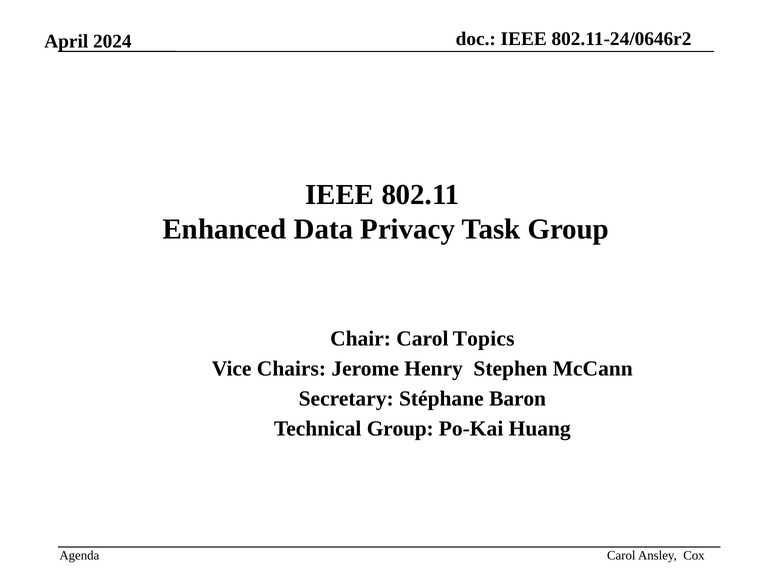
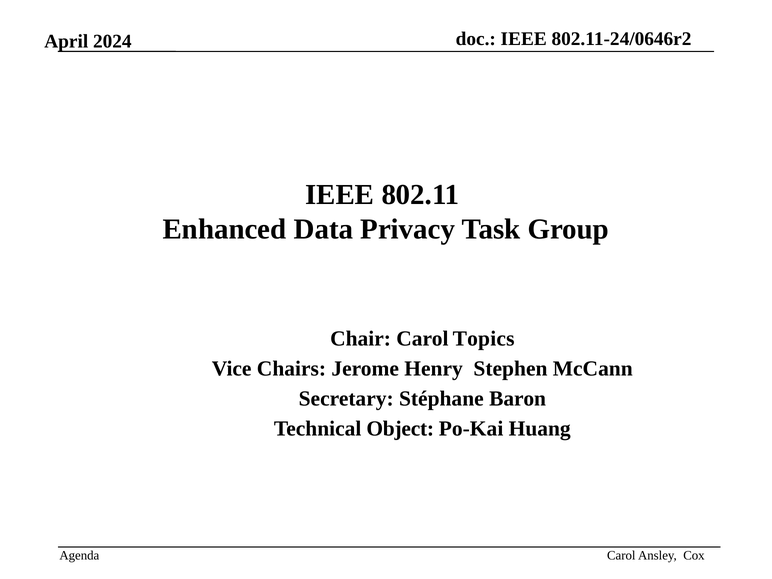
Technical Group: Group -> Object (400, 429)
